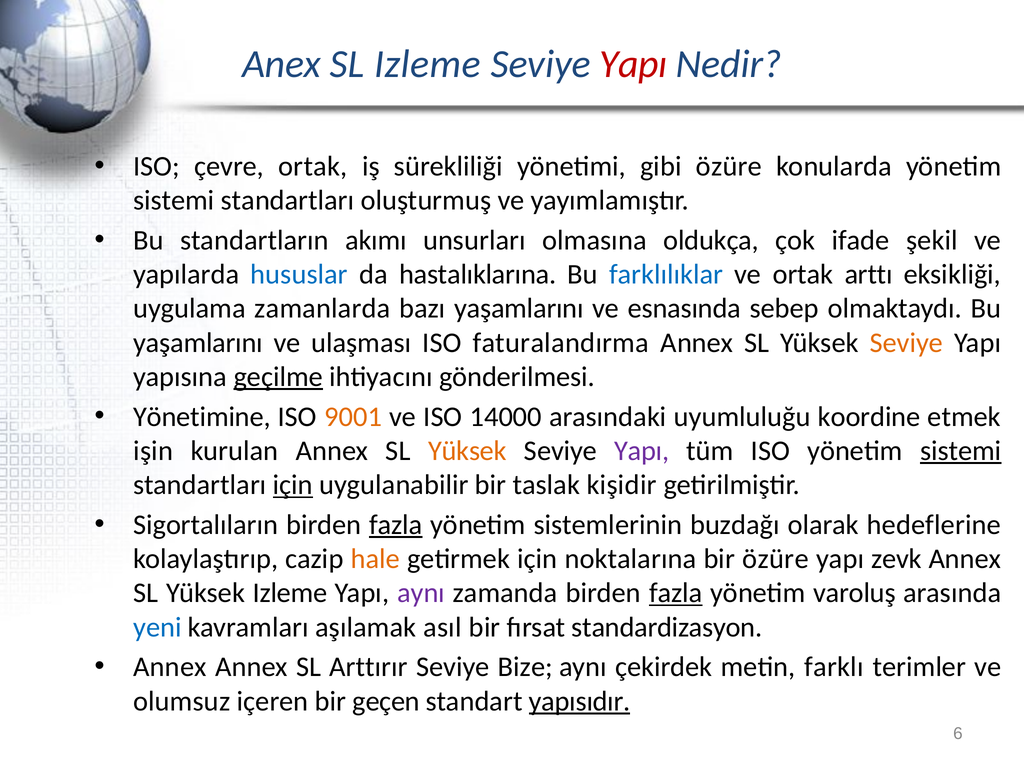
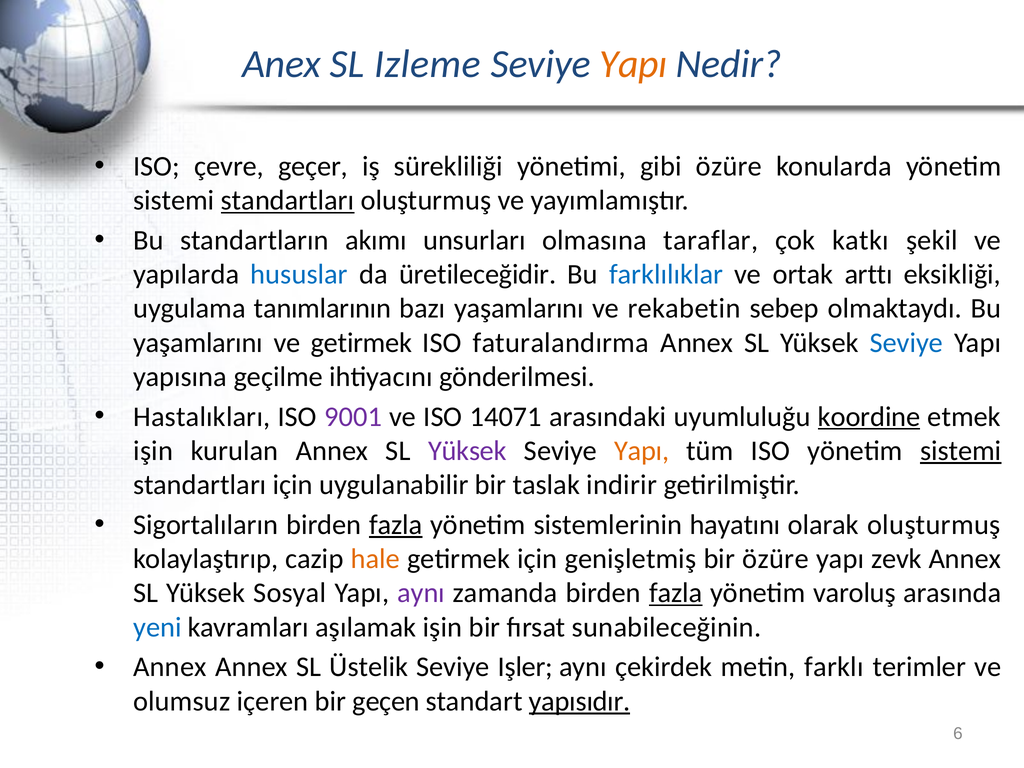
Yapı colour: red -> orange (633, 64)
çevre ortak: ortak -> geçer (313, 166)
standartları underline: none -> present (288, 200)
oldukça: oldukça -> taraflar (711, 240)
ifade: ifade -> katkı (861, 240)
hastalıklarına: hastalıklarına -> üretileceğidir (478, 274)
zamanlarda: zamanlarda -> tanımlarının (323, 309)
esnasında: esnasında -> rekabetin (684, 309)
ve ulaşması: ulaşması -> getirmek (361, 343)
Seviye colour: orange -> blue (906, 343)
geçilme underline: present -> none (278, 377)
Yönetimine: Yönetimine -> Hastalıkları (202, 417)
9001 colour: orange -> purple (353, 417)
14000: 14000 -> 14071 (506, 417)
koordine underline: none -> present (869, 417)
Yüksek colour: orange -> purple (467, 451)
Yapı colour: purple -> orange (642, 451)
için underline: present -> none (293, 485)
kişidir: kişidir -> indirir (622, 485)
buzdağı: buzdağı -> hayatını (735, 525)
olarak hedeflerine: hedeflerine -> oluşturmuş (934, 525)
noktalarına: noktalarına -> genişletmiş (630, 559)
Yüksek Izleme: Izleme -> Sosyal (290, 593)
aşılamak asıl: asıl -> işin (442, 627)
standardizasyon: standardizasyon -> sunabileceğinin (667, 627)
Arttırır: Arttırır -> Üstelik (369, 667)
Bize: Bize -> Işler (525, 667)
